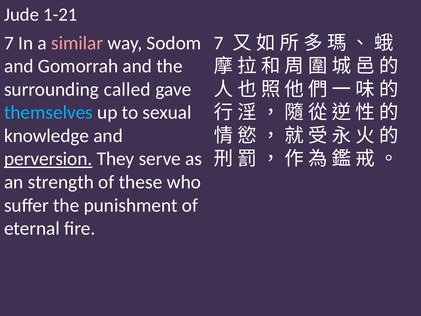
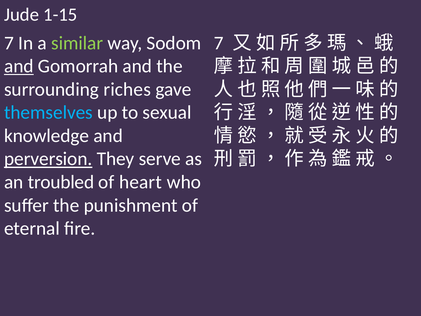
1-21: 1-21 -> 1-15 (60, 15)
similar colour: pink -> light green (77, 43)
and underline: none -> present (19, 66)
called: called -> riches (127, 89)
strength: strength -> troubled (61, 182)
these: these -> heart (140, 182)
